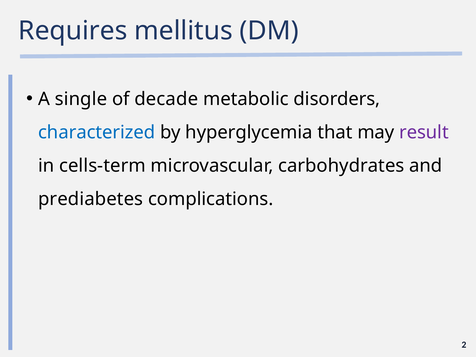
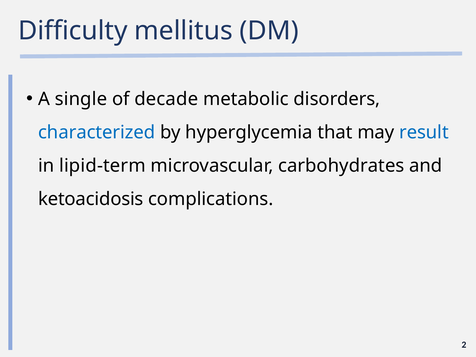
Requires: Requires -> Difficulty (73, 31)
result colour: purple -> blue (424, 132)
cells-term: cells-term -> lipid-term (102, 166)
prediabetes: prediabetes -> ketoacidosis (91, 199)
